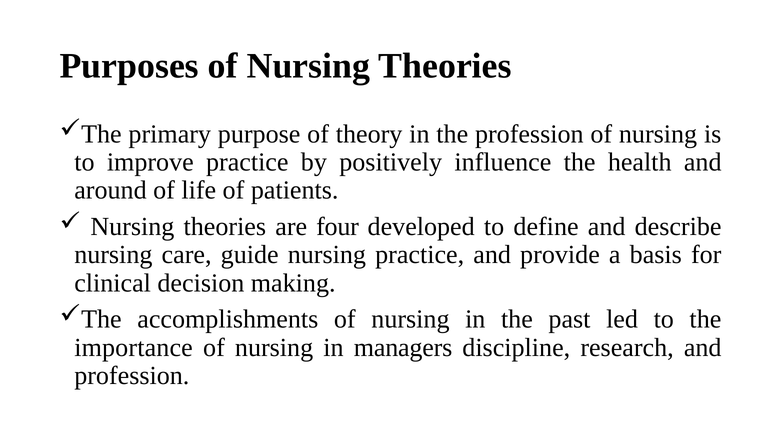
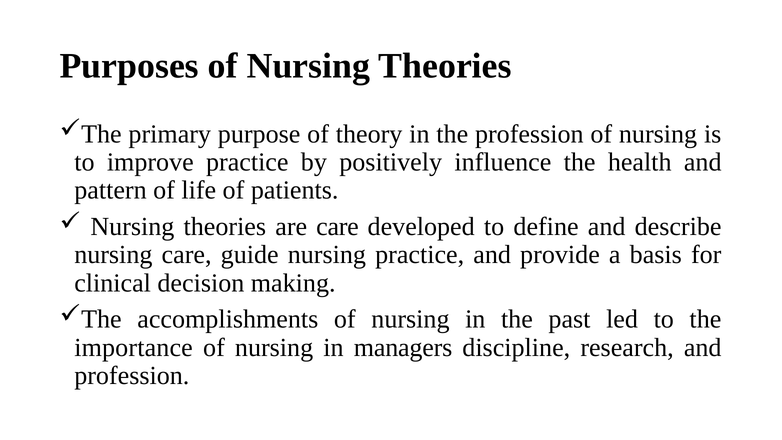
around: around -> pattern (110, 190)
are four: four -> care (338, 227)
